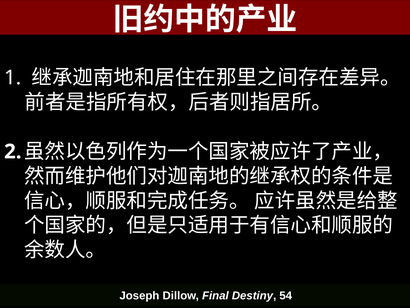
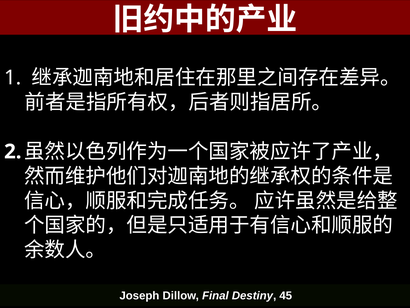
54: 54 -> 45 (286, 295)
